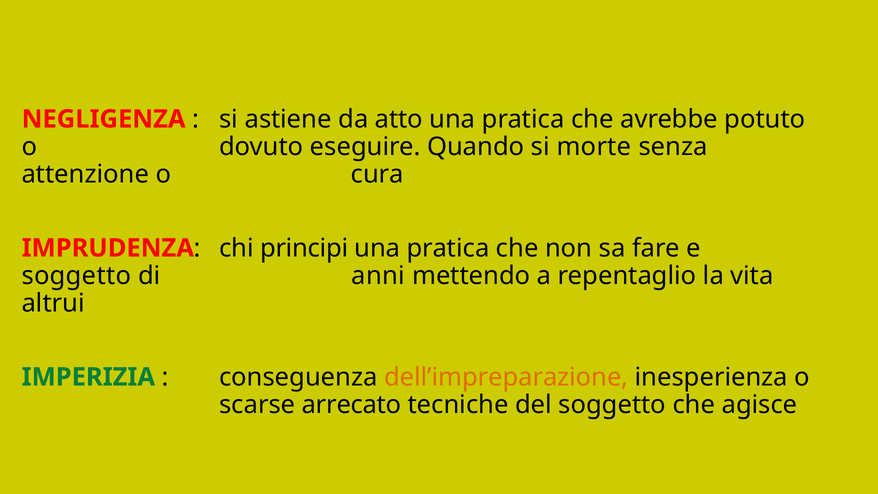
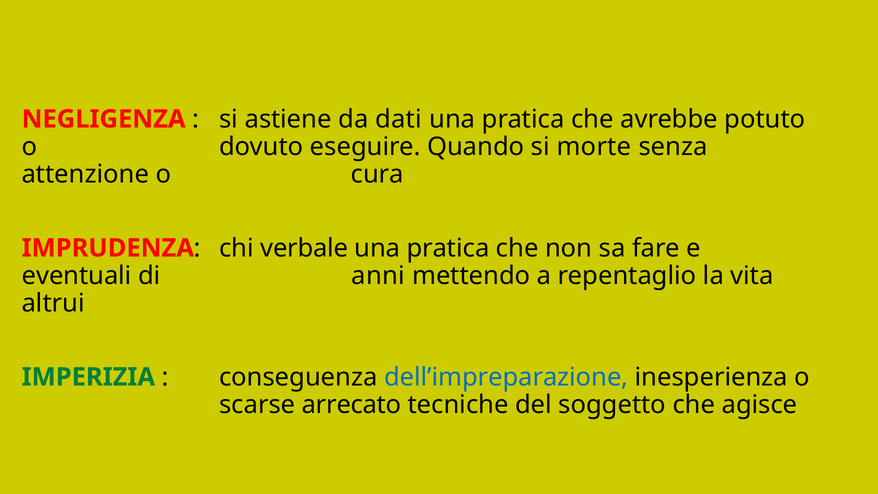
atto: atto -> dati (399, 119)
principi: principi -> verbale (304, 248)
soggetto: soggetto -> eventuali (77, 276)
dell’impreparazione colour: orange -> blue (506, 377)
